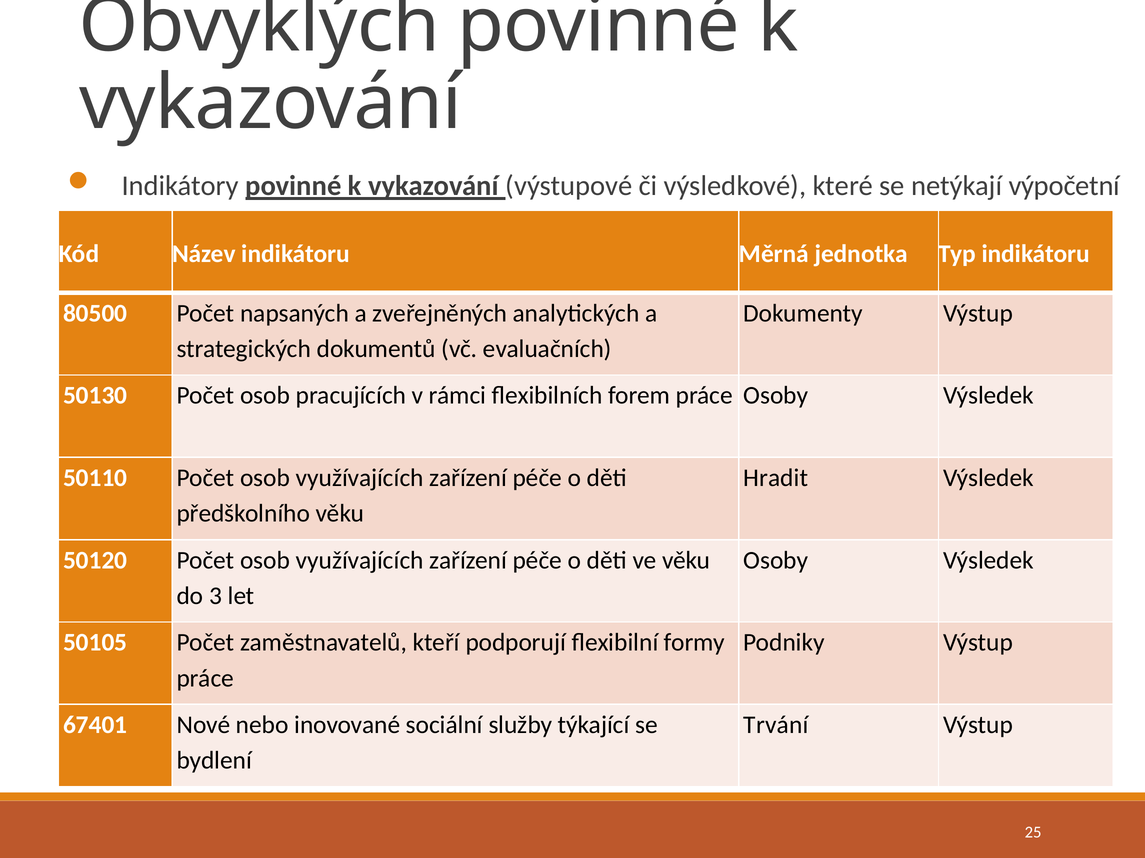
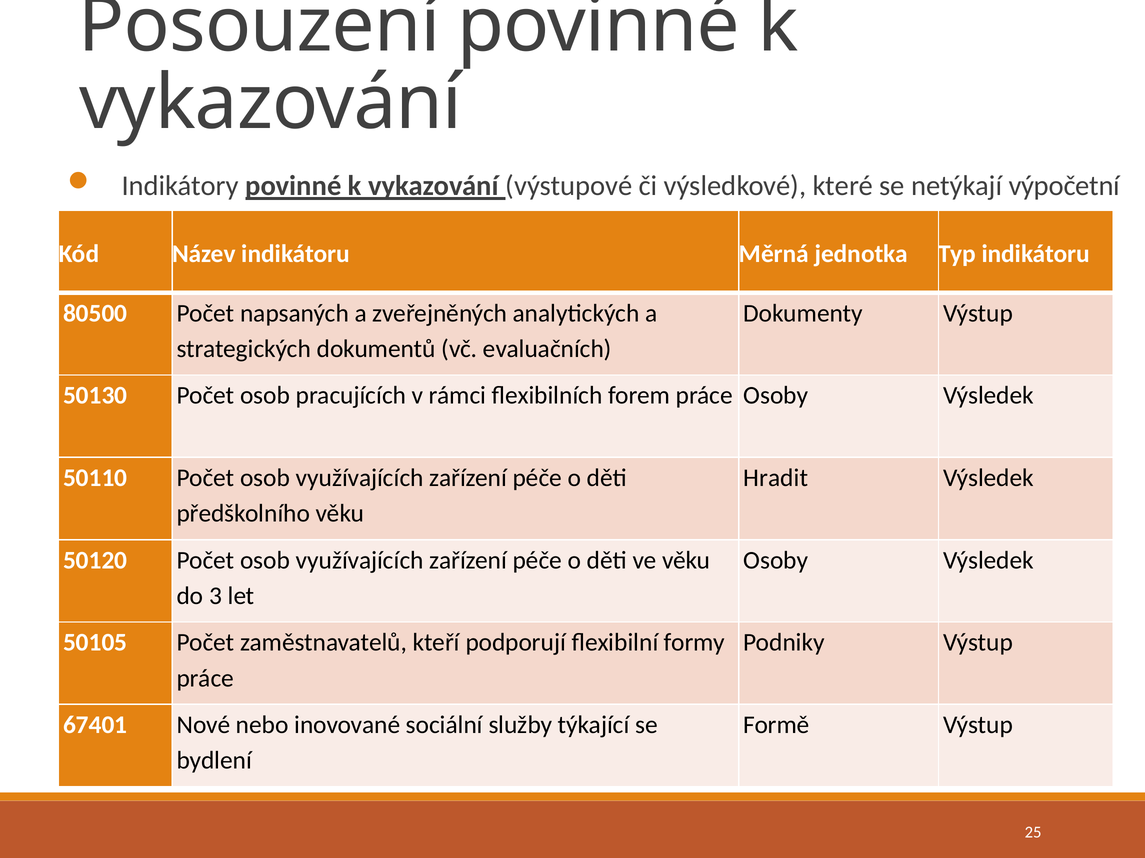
Obvyklých: Obvyklých -> Posouzení (259, 25)
Trvání: Trvání -> Formě (776, 725)
